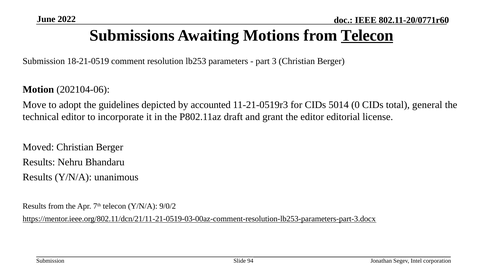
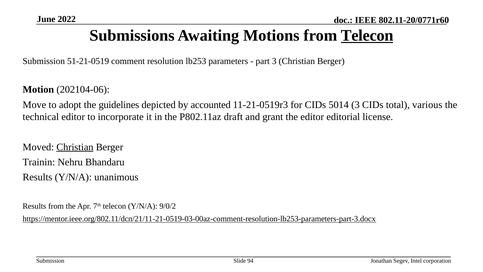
18-21-0519: 18-21-0519 -> 51-21-0519 (88, 61)
5014 0: 0 -> 3 (355, 105)
general: general -> various (427, 105)
Christian underline: none -> present (75, 147)
Results: Results -> Trainin (39, 162)
